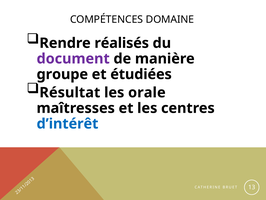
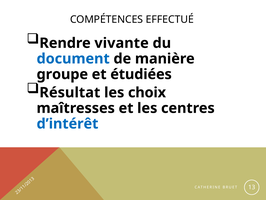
DOMAINE: DOMAINE -> EFFECTUÉ (170, 19)
réalisés: réalisés -> vivante (122, 43)
document colour: purple -> blue (73, 59)
orale: orale -> choix (147, 92)
